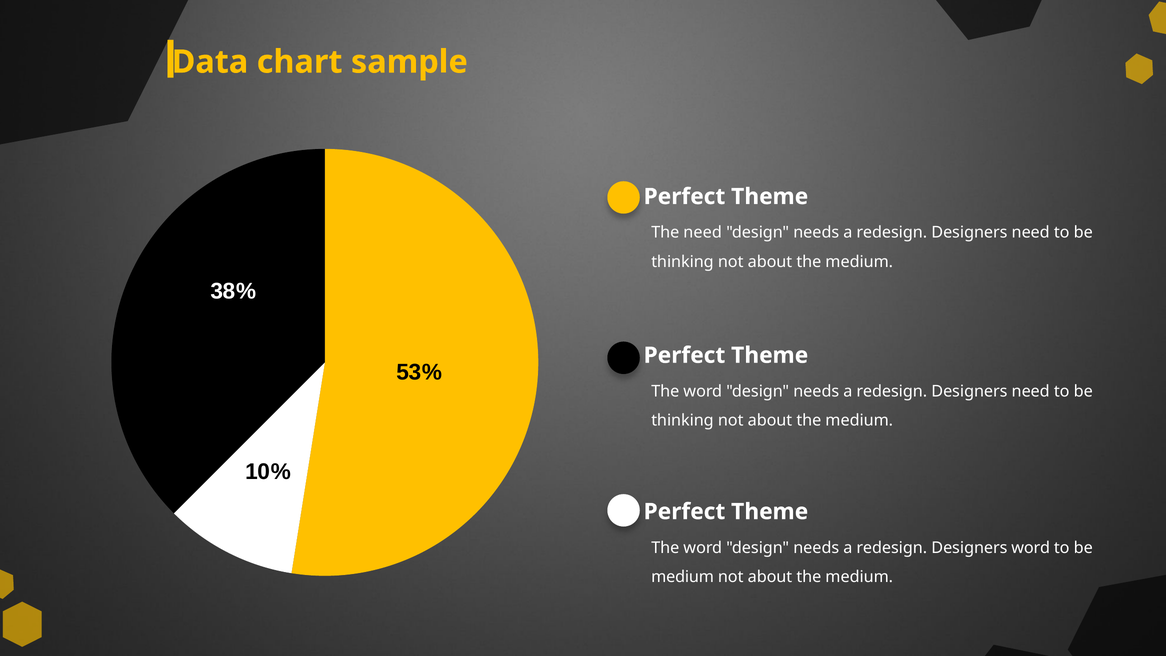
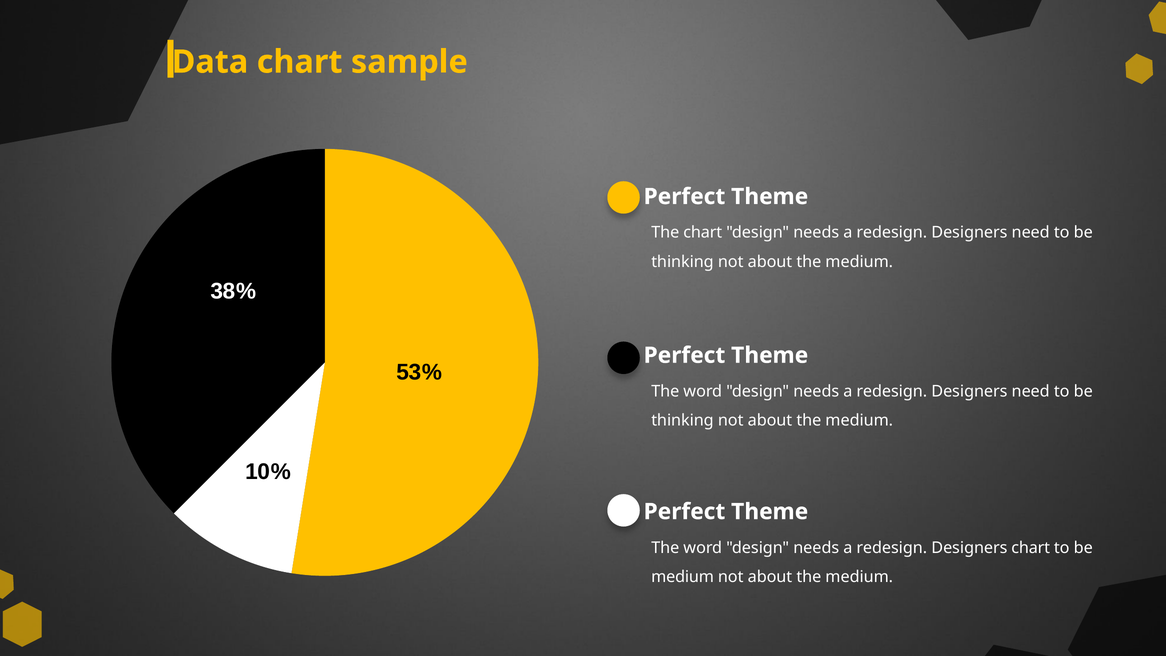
The need: need -> chart (703, 233)
Designers word: word -> chart (1031, 548)
